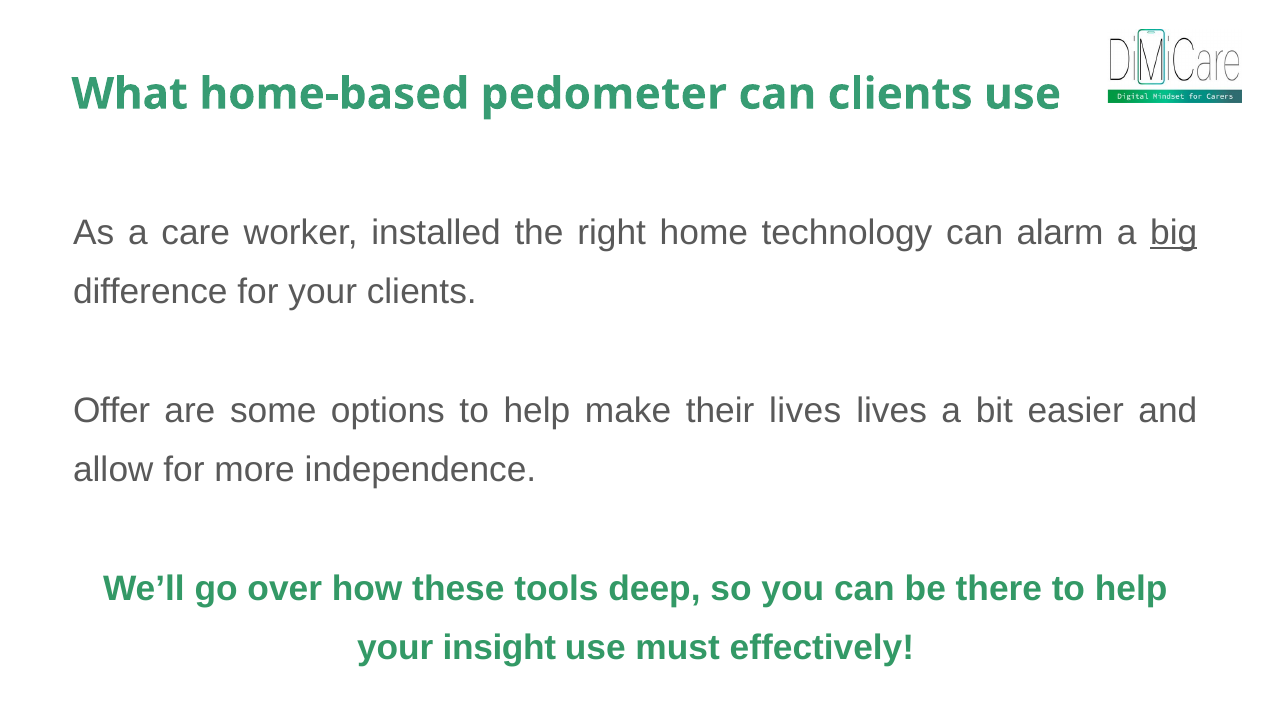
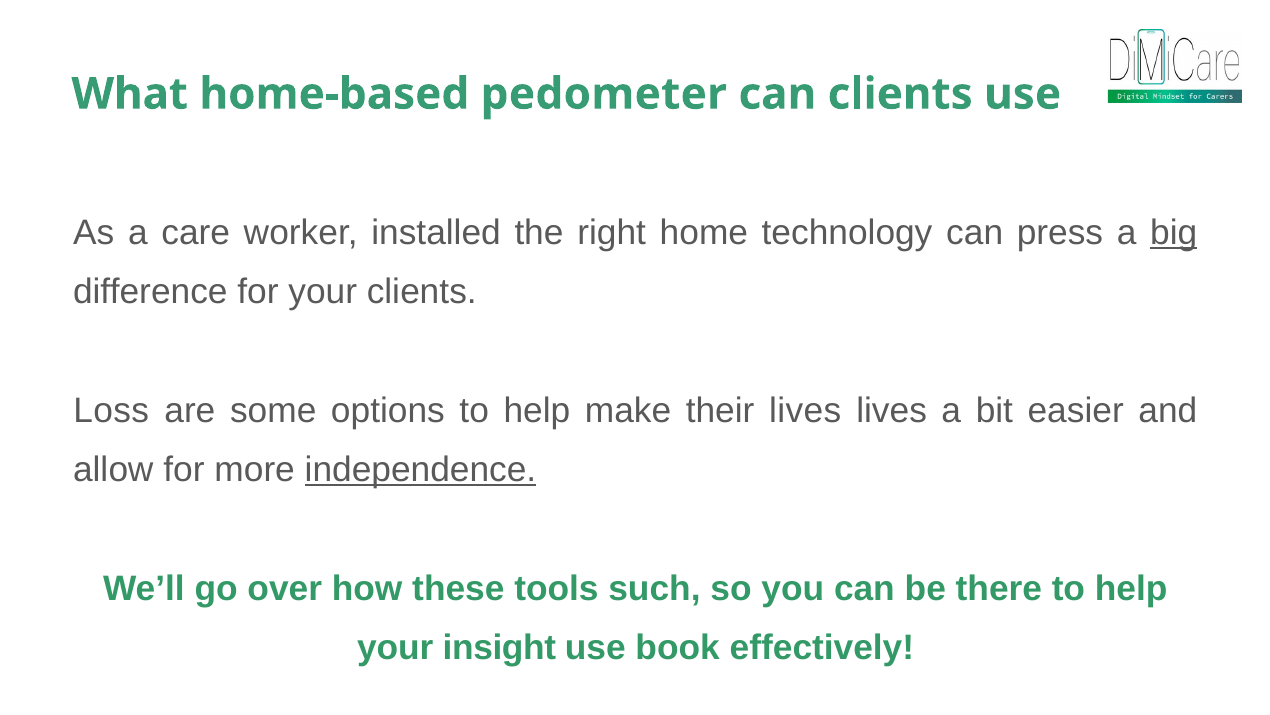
alarm: alarm -> press (1060, 233)
Offer: Offer -> Loss (111, 410)
independence underline: none -> present (420, 470)
deep: deep -> such (654, 588)
must: must -> book (678, 647)
